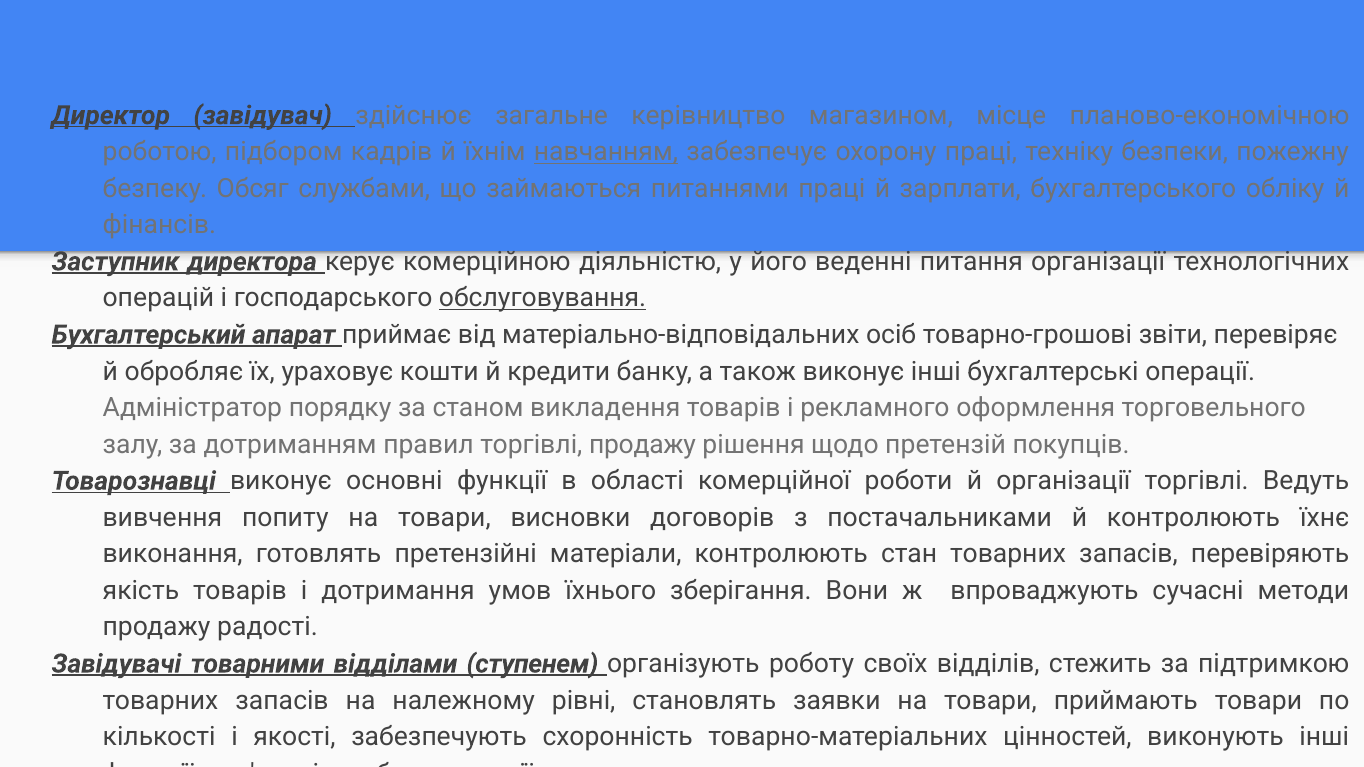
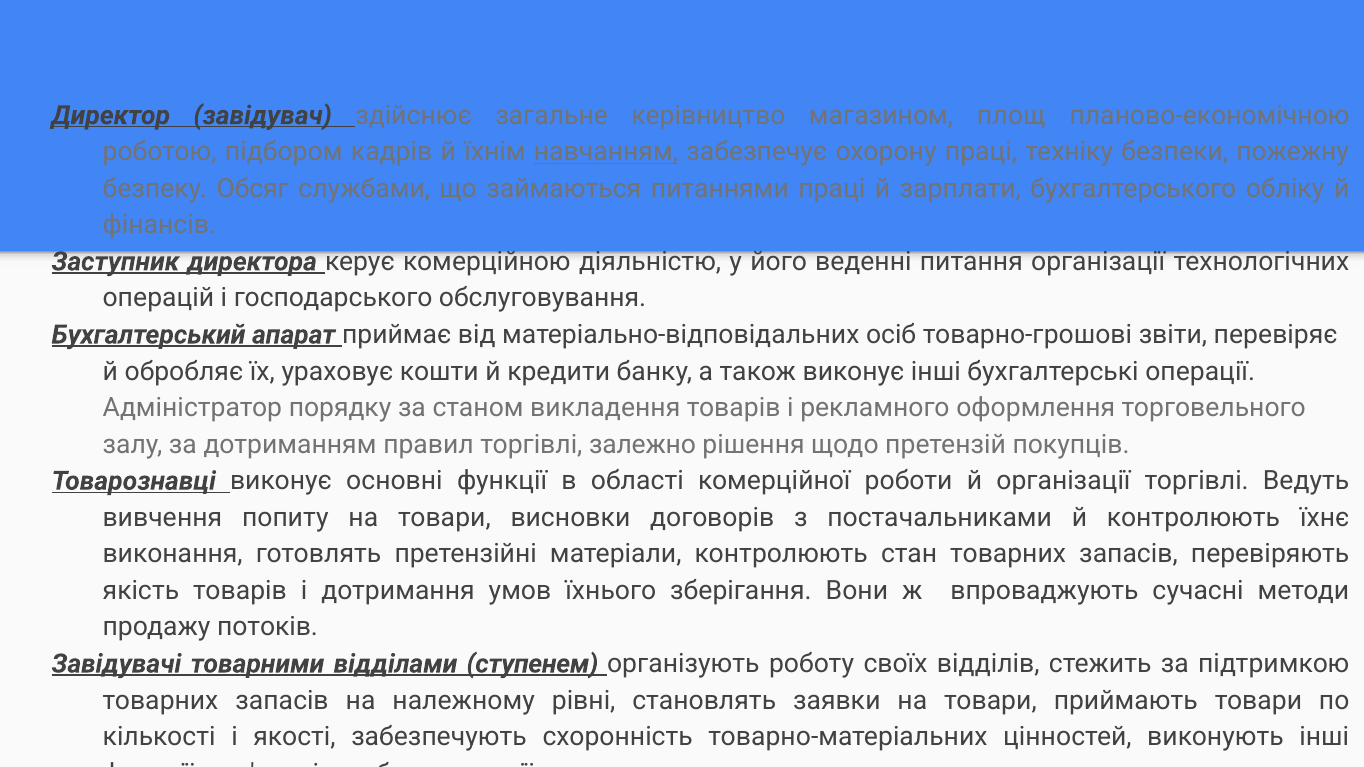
місце: місце -> площ (1011, 115)
обслуговування underline: present -> none (543, 298)
торгівлі продажу: продажу -> залежно (642, 445)
радості: радості -> потоків (268, 627)
